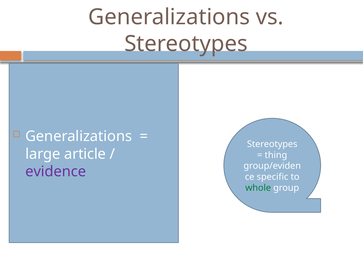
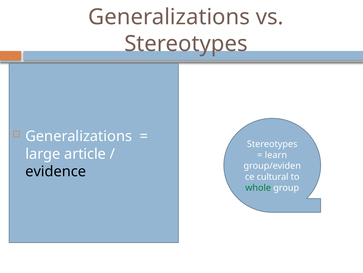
thing: thing -> learn (276, 155)
evidence colour: purple -> black (56, 171)
specific: specific -> cultural (273, 176)
